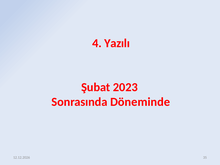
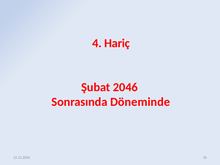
Yazılı: Yazılı -> Hariç (117, 43)
2023: 2023 -> 2046 (125, 87)
